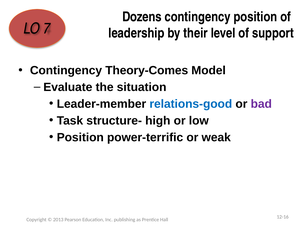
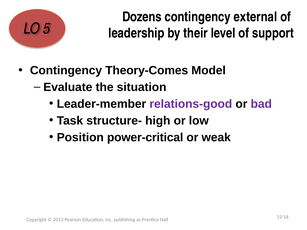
contingency position: position -> external (255, 17)
7: 7 -> 5 (47, 29)
relations-good colour: blue -> purple (191, 104)
power-terrific: power-terrific -> power-critical (145, 137)
